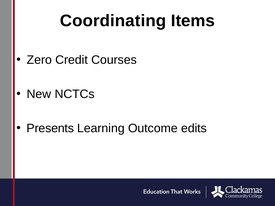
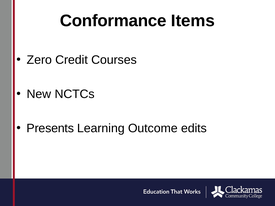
Coordinating: Coordinating -> Conformance (113, 21)
